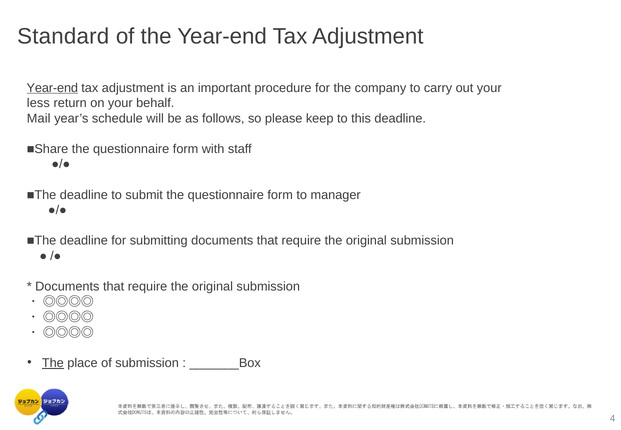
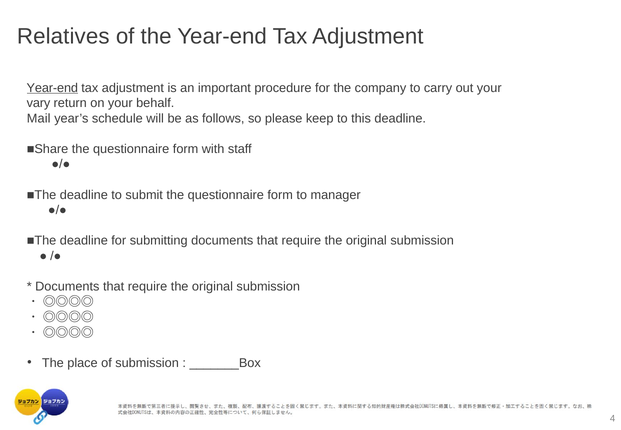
Standard: Standard -> Relatives (63, 36)
less: less -> vary (38, 103)
The underline: present -> none (53, 363)
